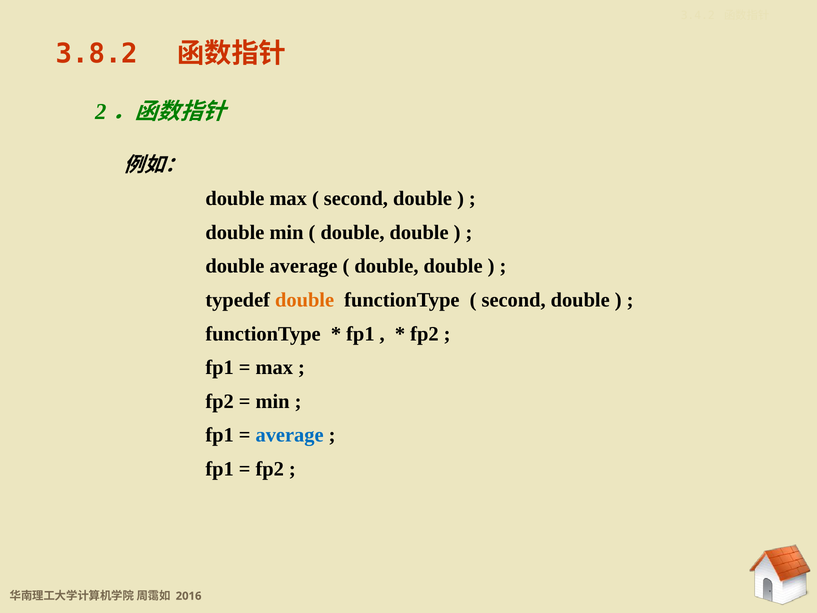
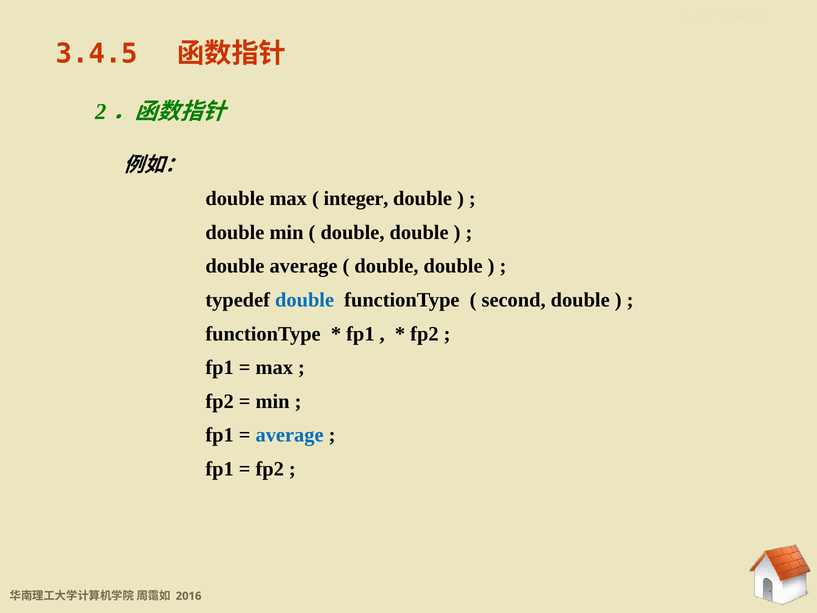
3.8.2: 3.8.2 -> 3.4.5 (97, 54)
second: second -> integer (356, 199)
double colour: orange -> blue (305, 300)
